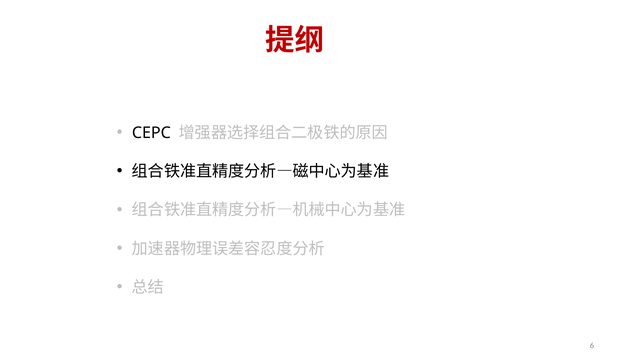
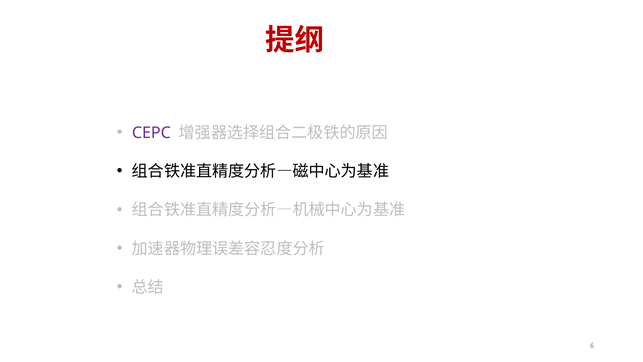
CEPC colour: black -> purple (151, 133)
